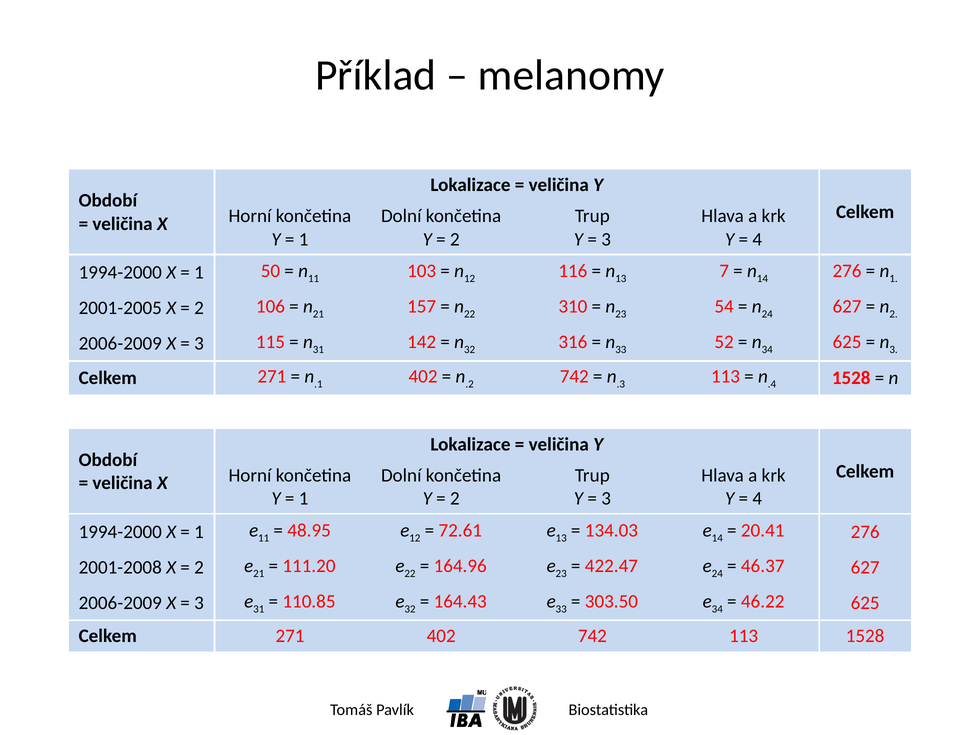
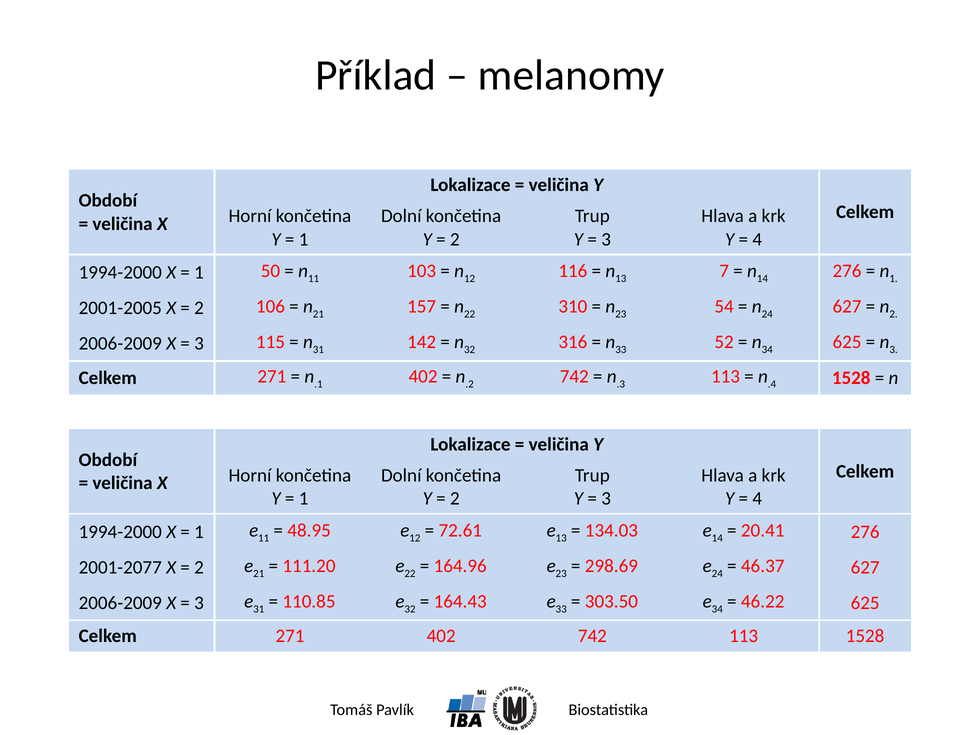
2001-2008: 2001-2008 -> 2001-2077 (120, 567)
422.47: 422.47 -> 298.69 (611, 566)
